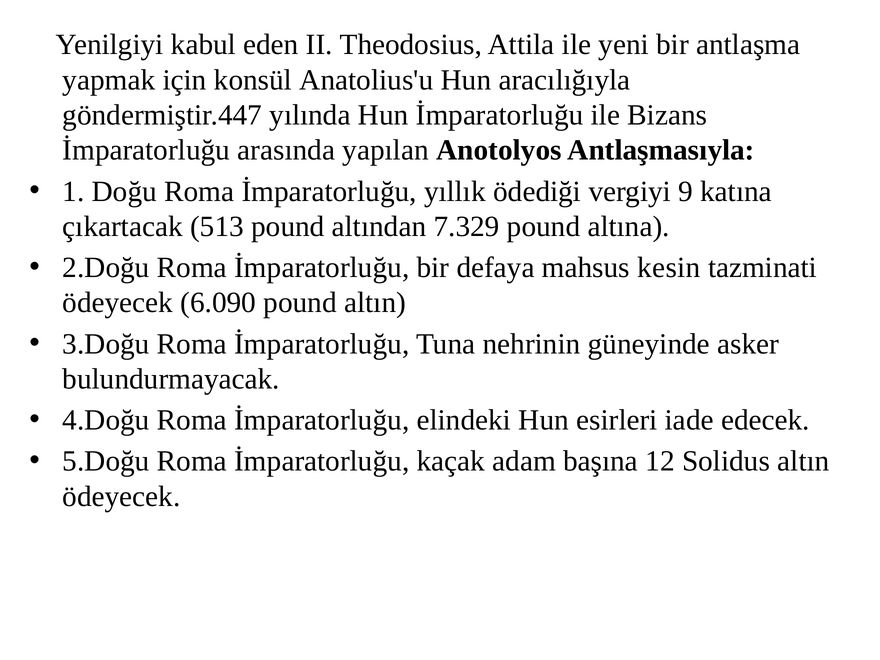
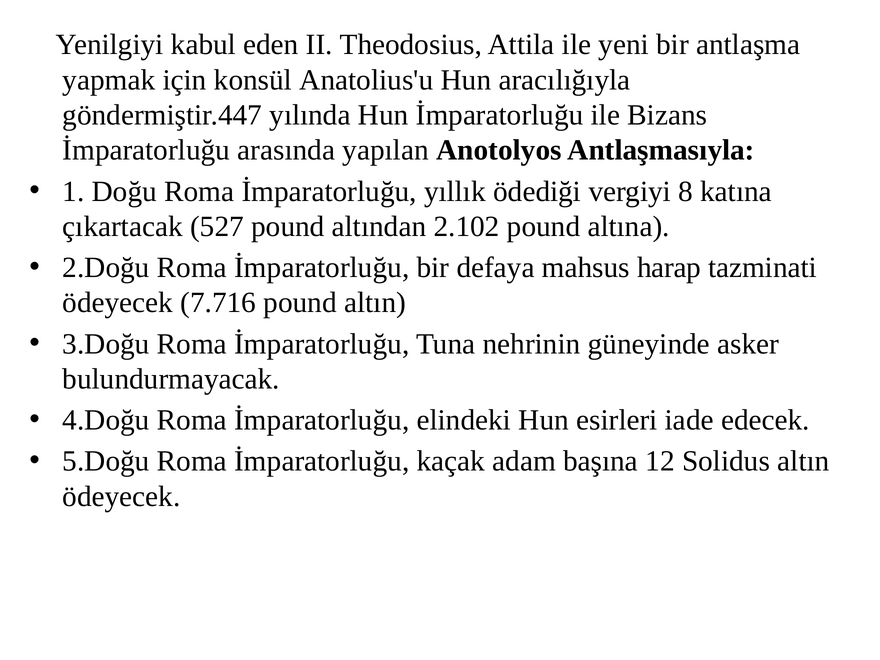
9: 9 -> 8 (686, 191)
513: 513 -> 527 (217, 227)
7.329: 7.329 -> 2.102 (467, 227)
kesin: kesin -> harap (669, 268)
6.090: 6.090 -> 7.716 (218, 303)
